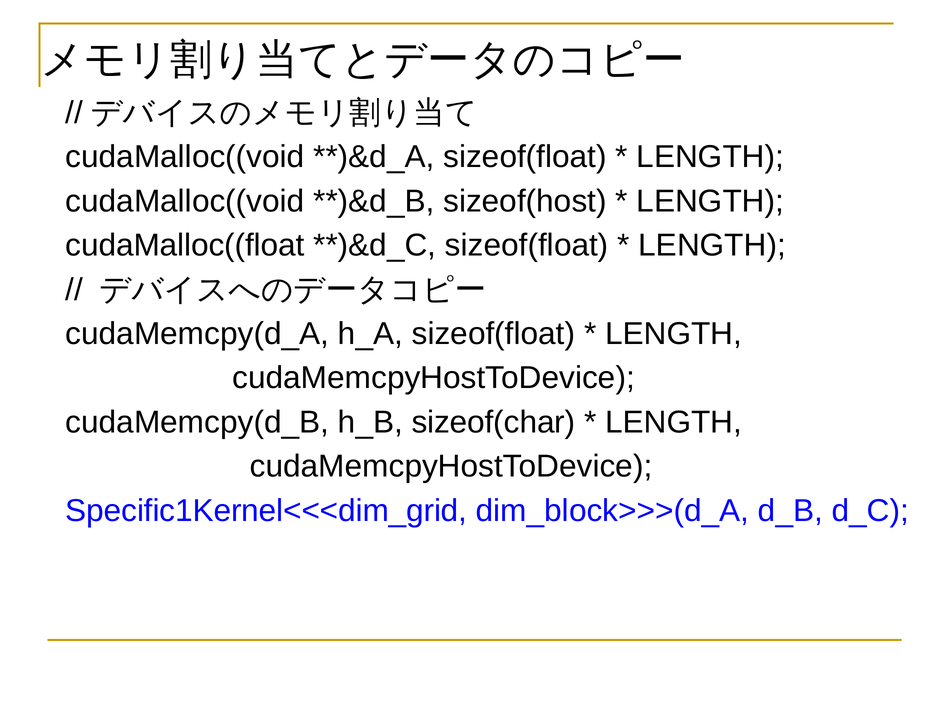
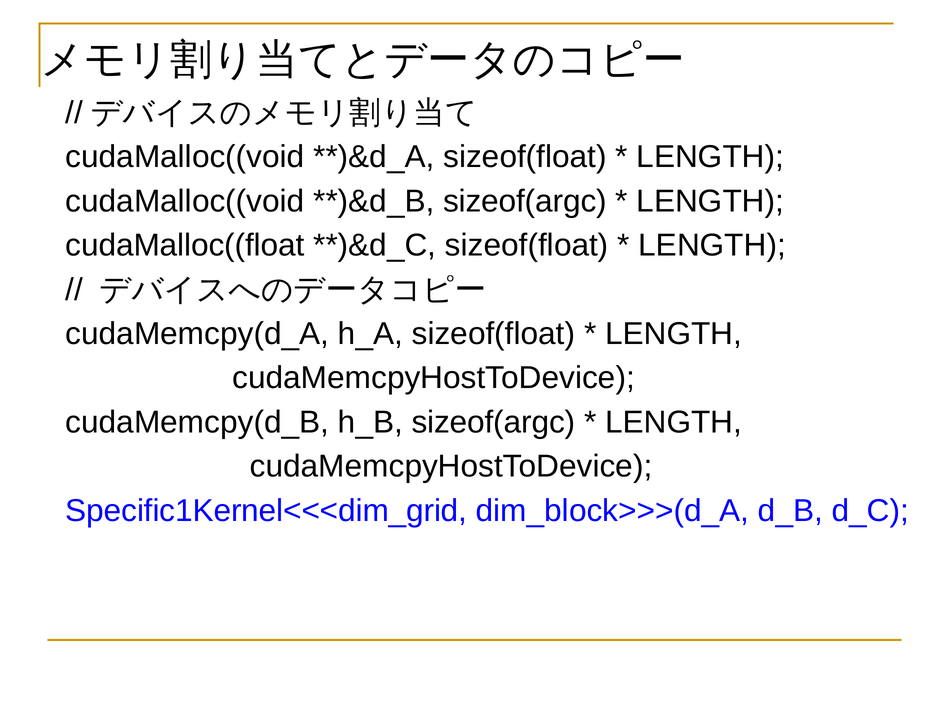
sizeof(host: sizeof(host -> sizeof(argc (525, 201)
h_B sizeof(char: sizeof(char -> sizeof(argc (494, 423)
